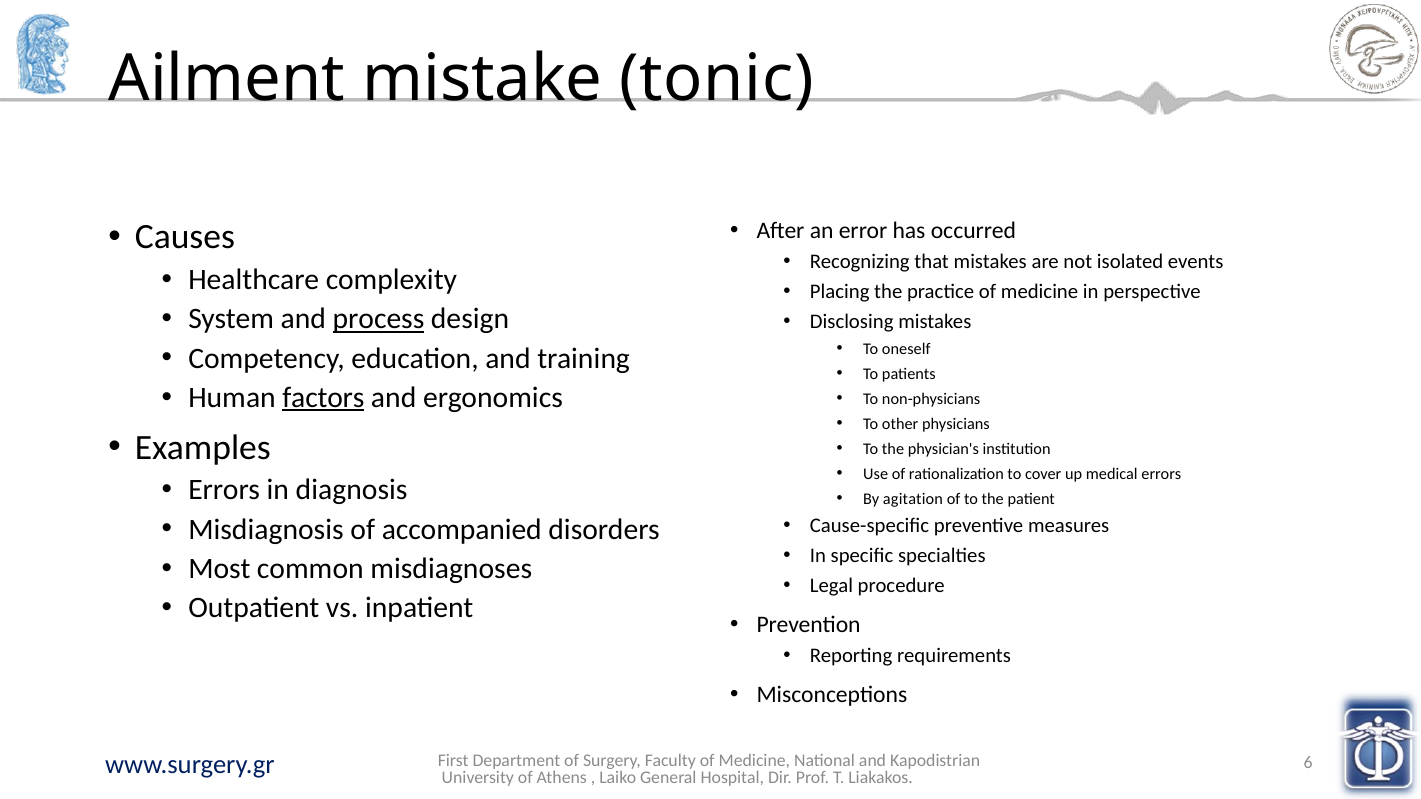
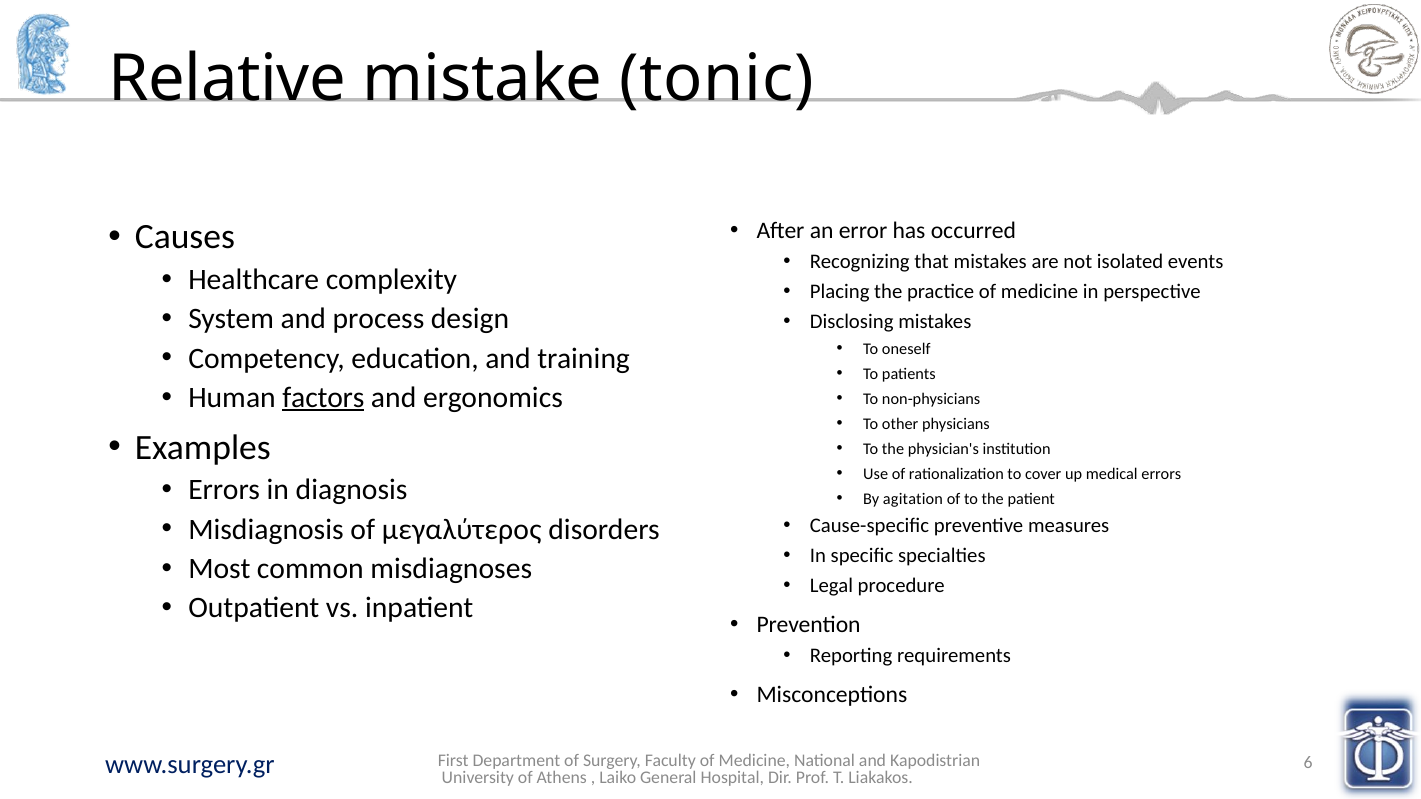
Ailment: Ailment -> Relative (227, 80)
process underline: present -> none (379, 319)
accompanied: accompanied -> μεγαλύτερος (462, 530)
